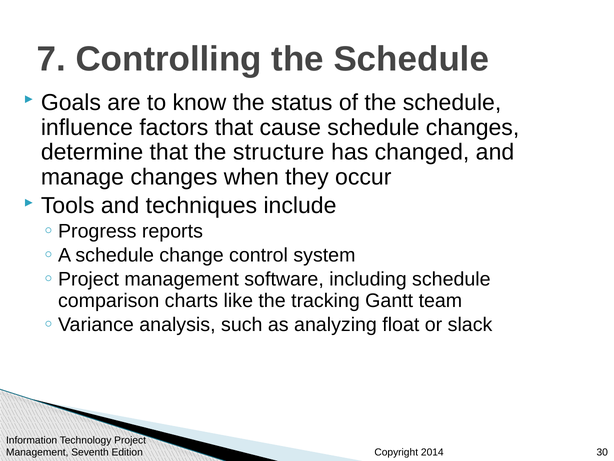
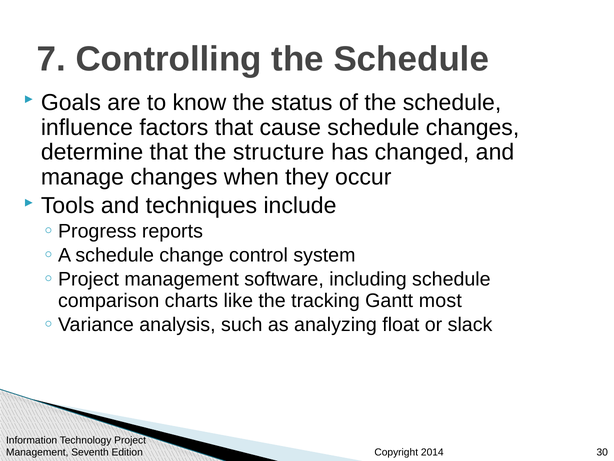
team: team -> most (440, 300)
